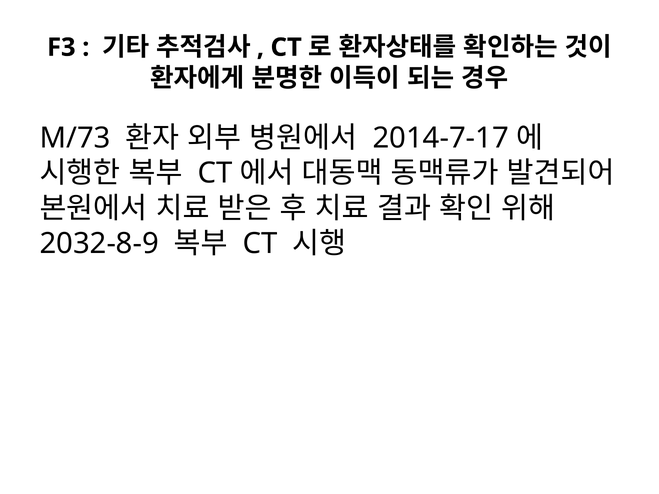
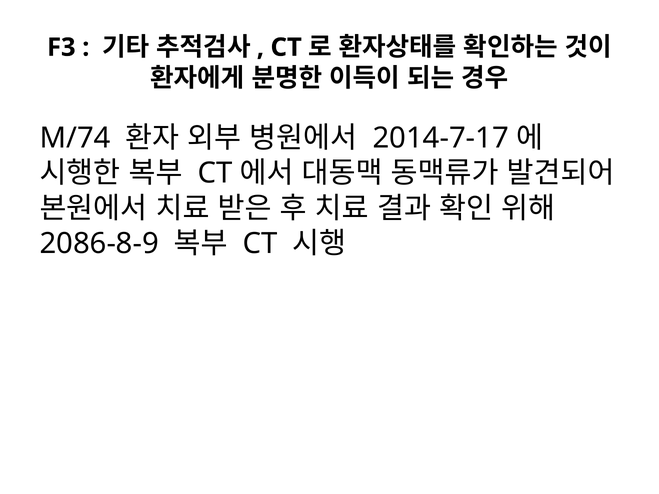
M/73: M/73 -> M/74 (75, 138)
2032-8-9: 2032-8-9 -> 2086-8-9 (99, 244)
